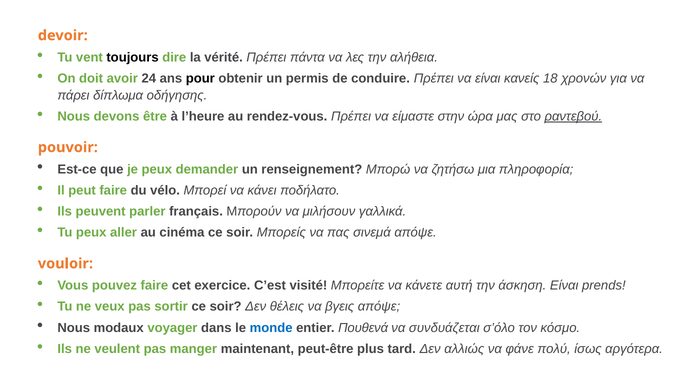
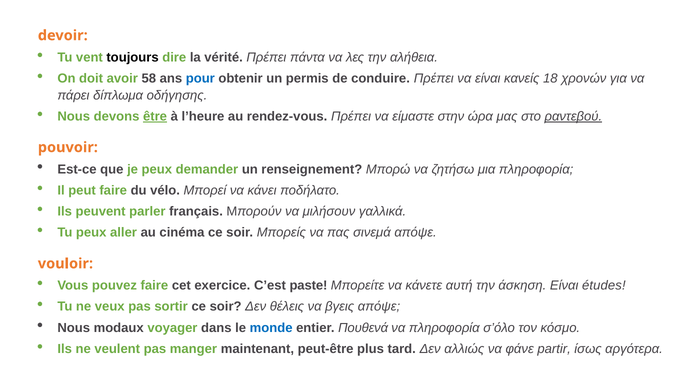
24: 24 -> 58 (149, 79)
pour colour: black -> blue (200, 79)
être underline: none -> present (155, 116)
visité: visité -> paste (308, 286)
prends: prends -> études (604, 286)
να συνδυάζεται: συνδυάζεται -> πληροφορία (444, 328)
πολύ: πολύ -> partir (554, 349)
